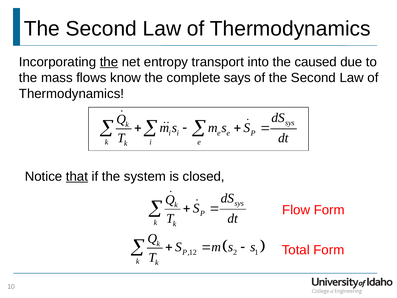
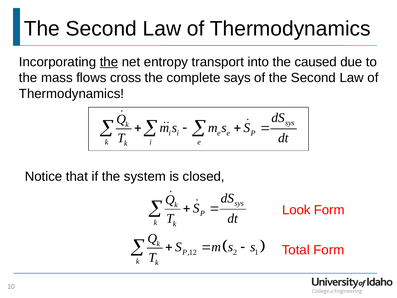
know: know -> cross (126, 78)
that underline: present -> none (77, 176)
Flow: Flow -> Look (296, 210)
